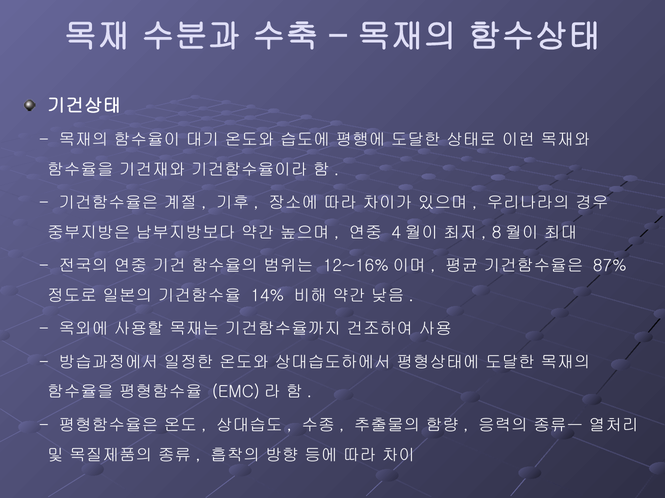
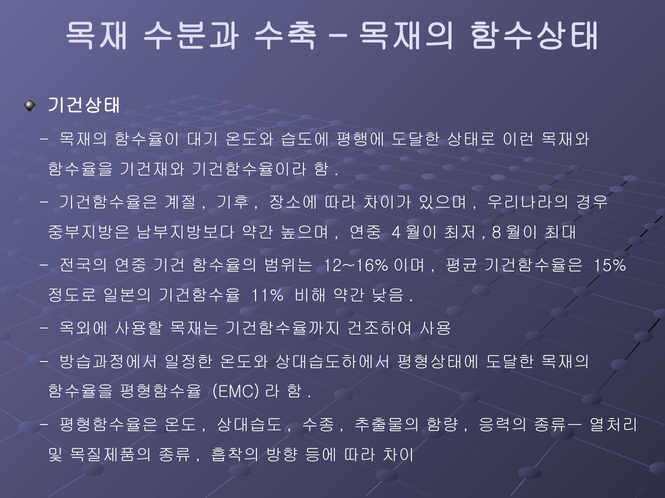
87%: 87% -> 15% (610, 266)
14%: 14% -> 11% (267, 296)
